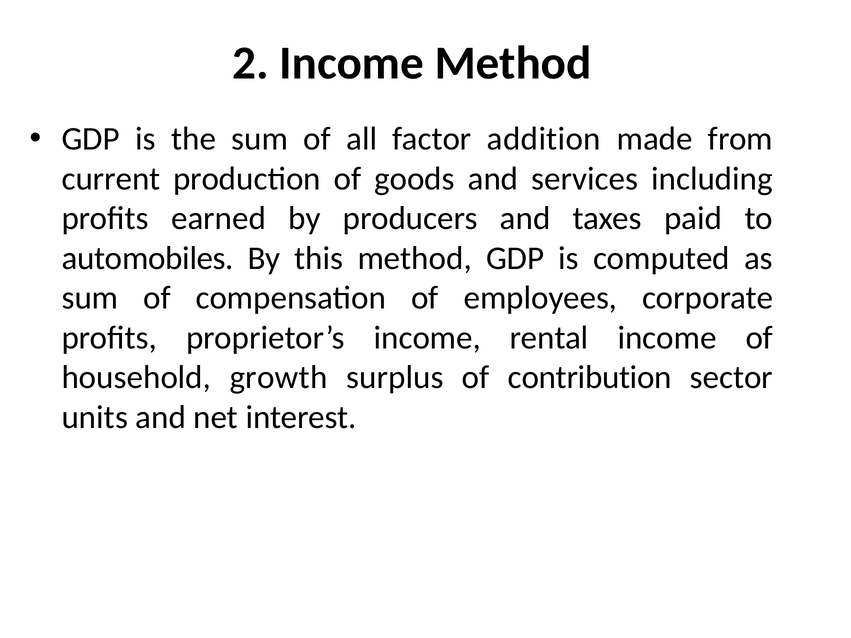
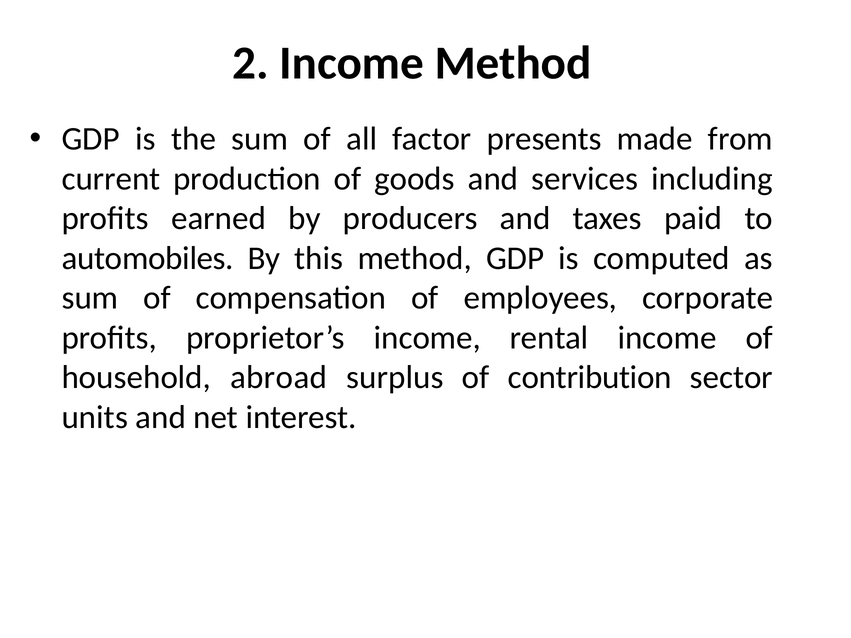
addition: addition -> presents (544, 139)
growth: growth -> abroad (279, 378)
